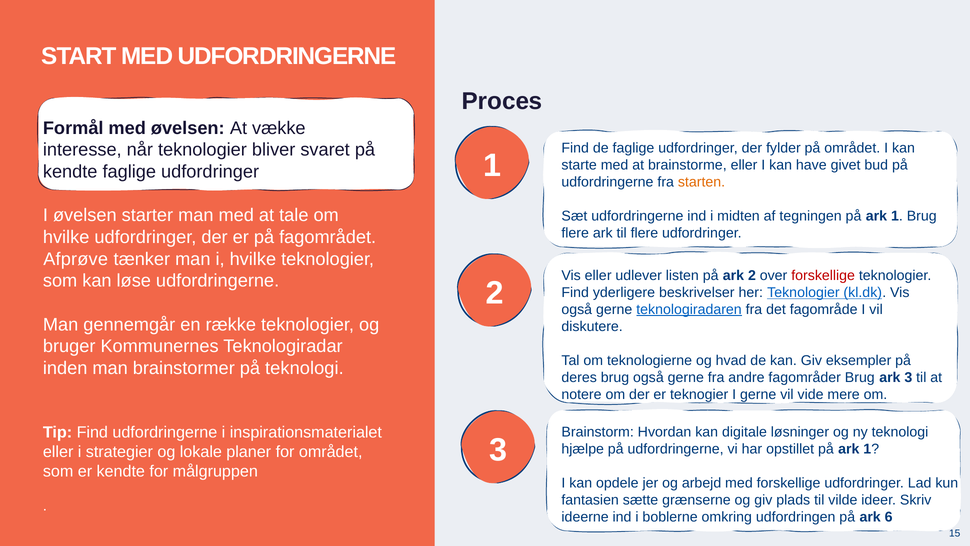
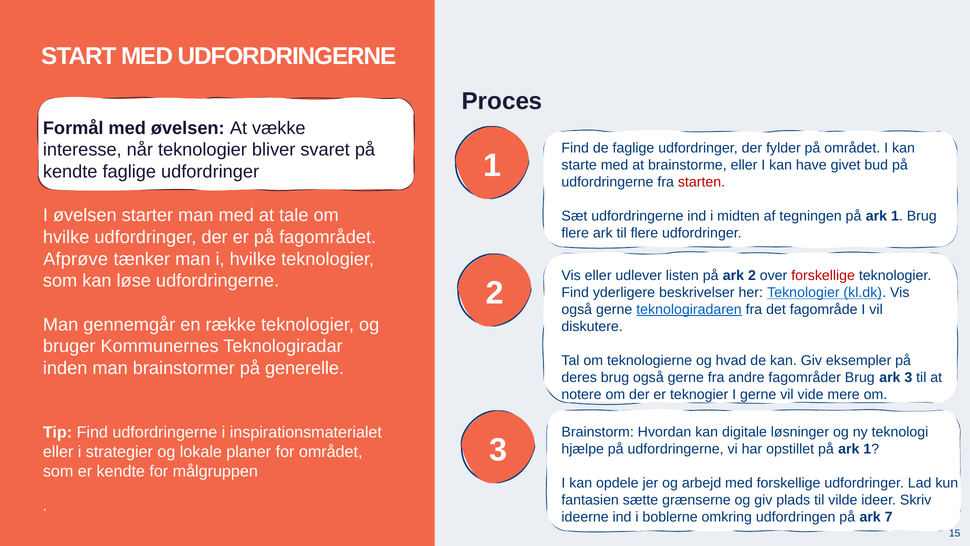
starten colour: orange -> red (702, 182)
på teknologi: teknologi -> generelle (305, 368)
6: 6 -> 7 (889, 517)
